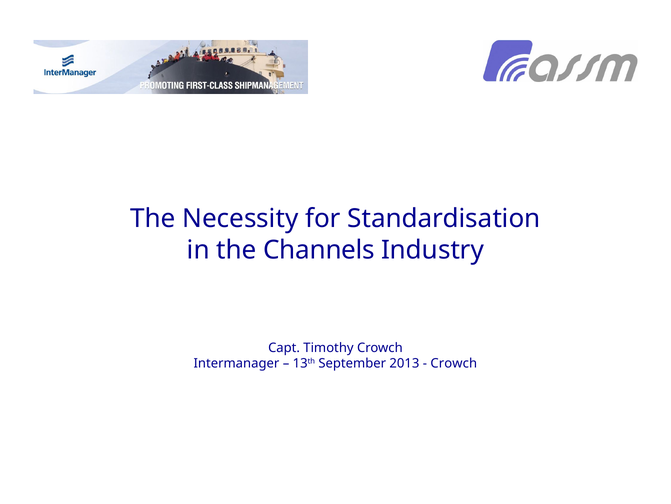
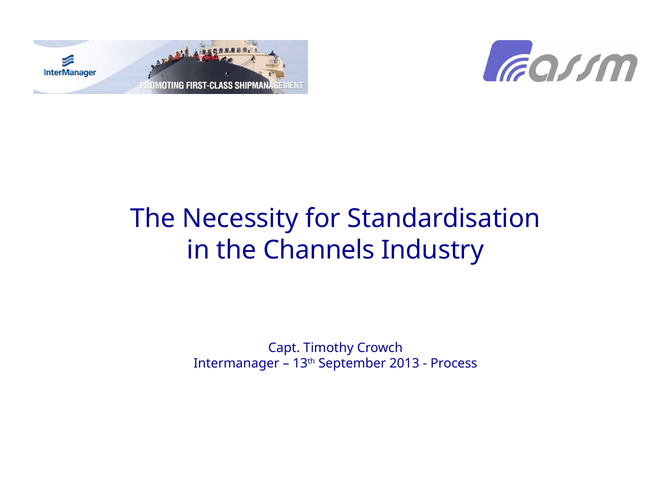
Crowch: Crowch -> Process (454, 363)
